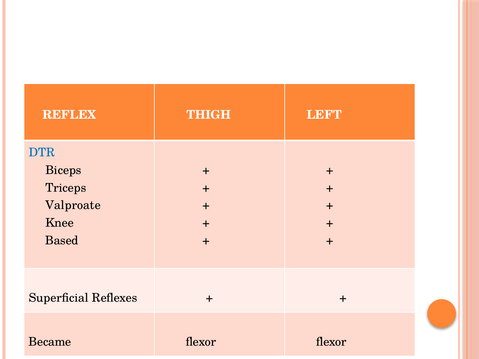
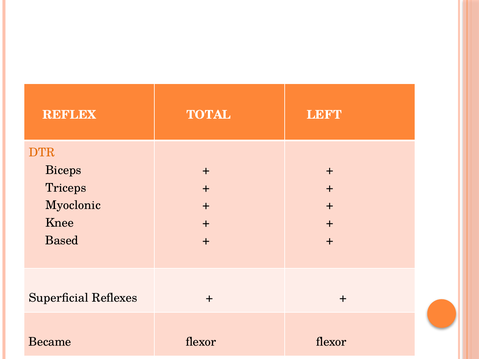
THIGH: THIGH -> TOTAL (209, 115)
DTR colour: blue -> orange (42, 153)
Valproate: Valproate -> Myoclonic (73, 205)
